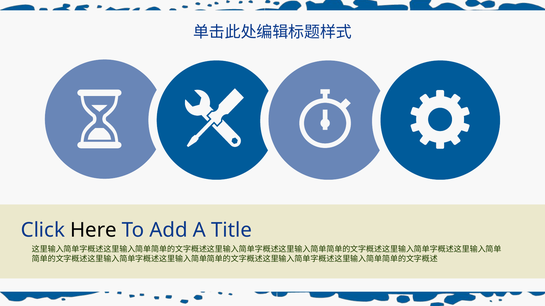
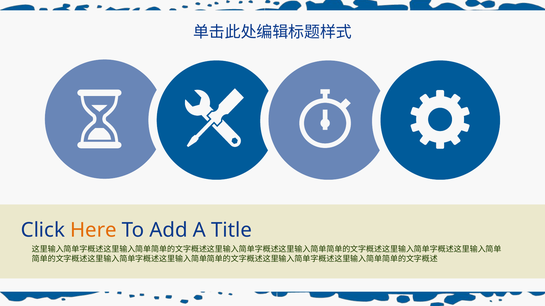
Here colour: black -> orange (93, 230)
